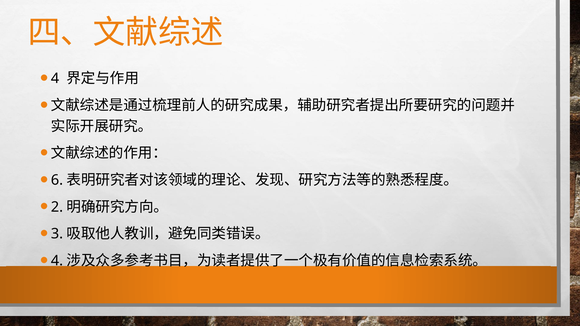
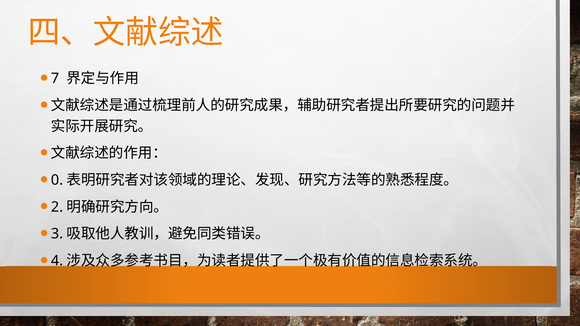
4: 4 -> 7 (55, 79)
6: 6 -> 0 (57, 180)
